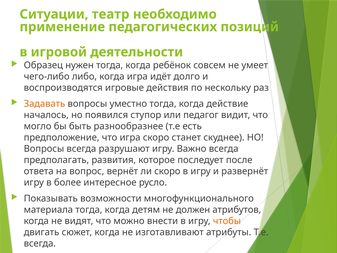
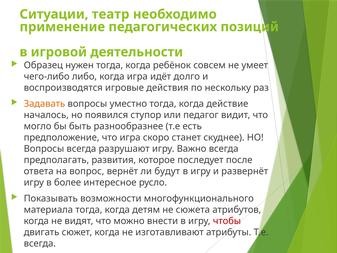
ли скоро: скоро -> будут (167, 171)
должен: должен -> сюжета (193, 210)
чтобы colour: orange -> red (227, 221)
